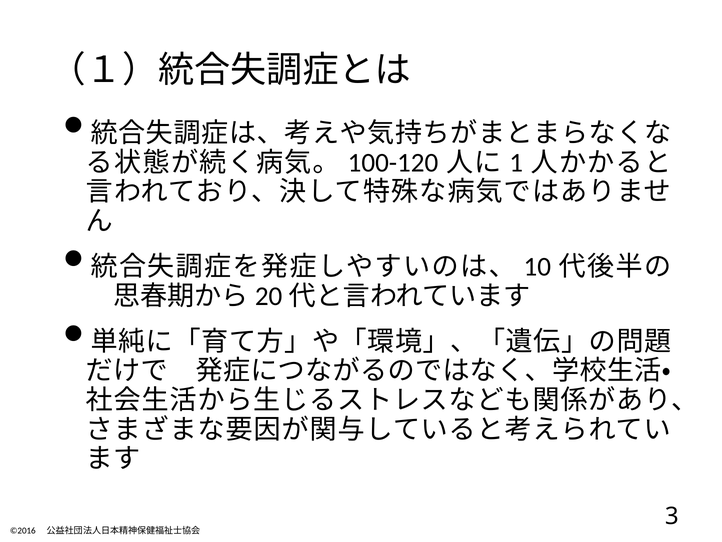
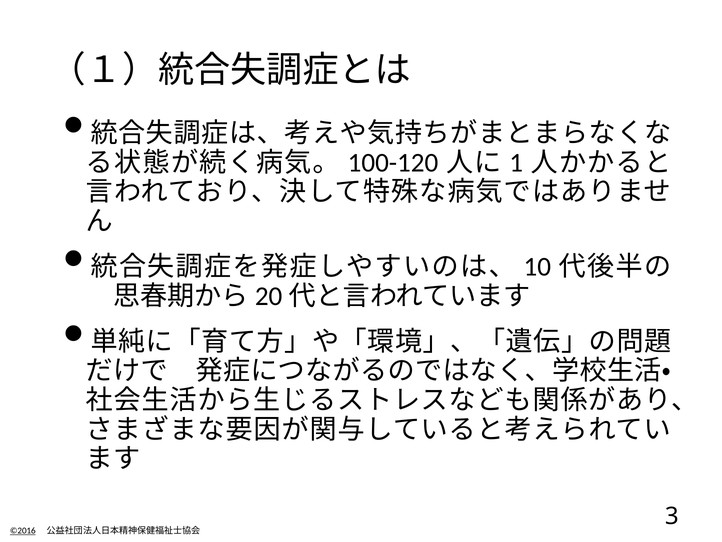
©2016 underline: none -> present (23, 531)
